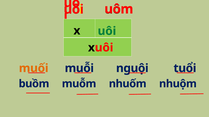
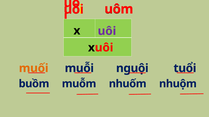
uôi colour: green -> purple (107, 31)
